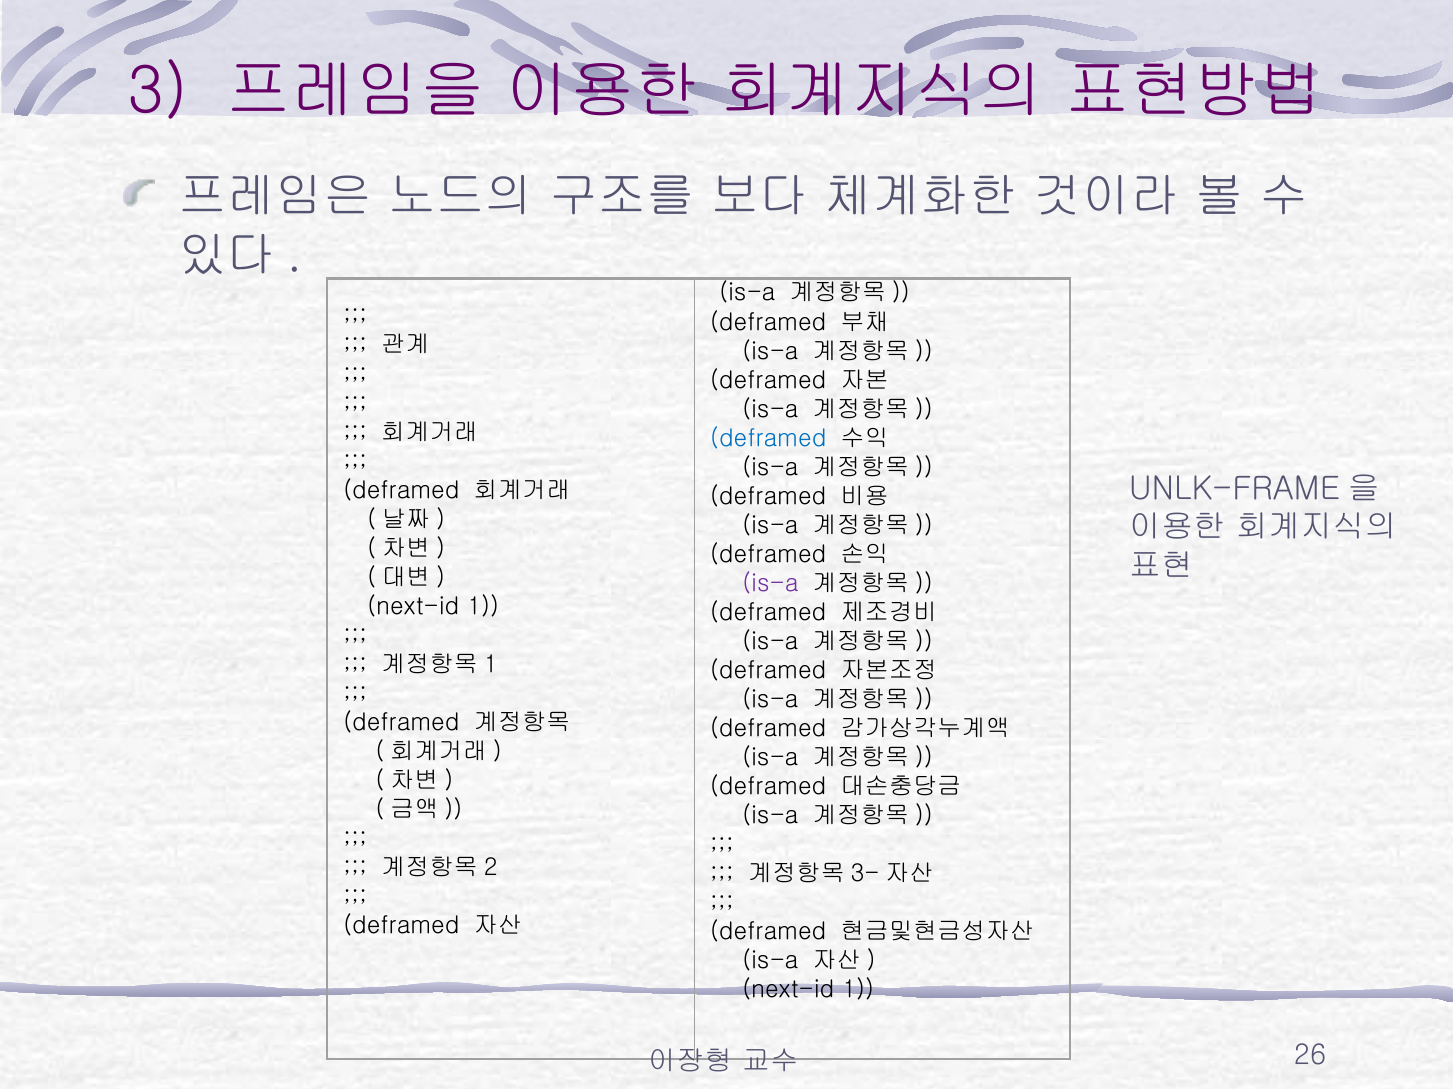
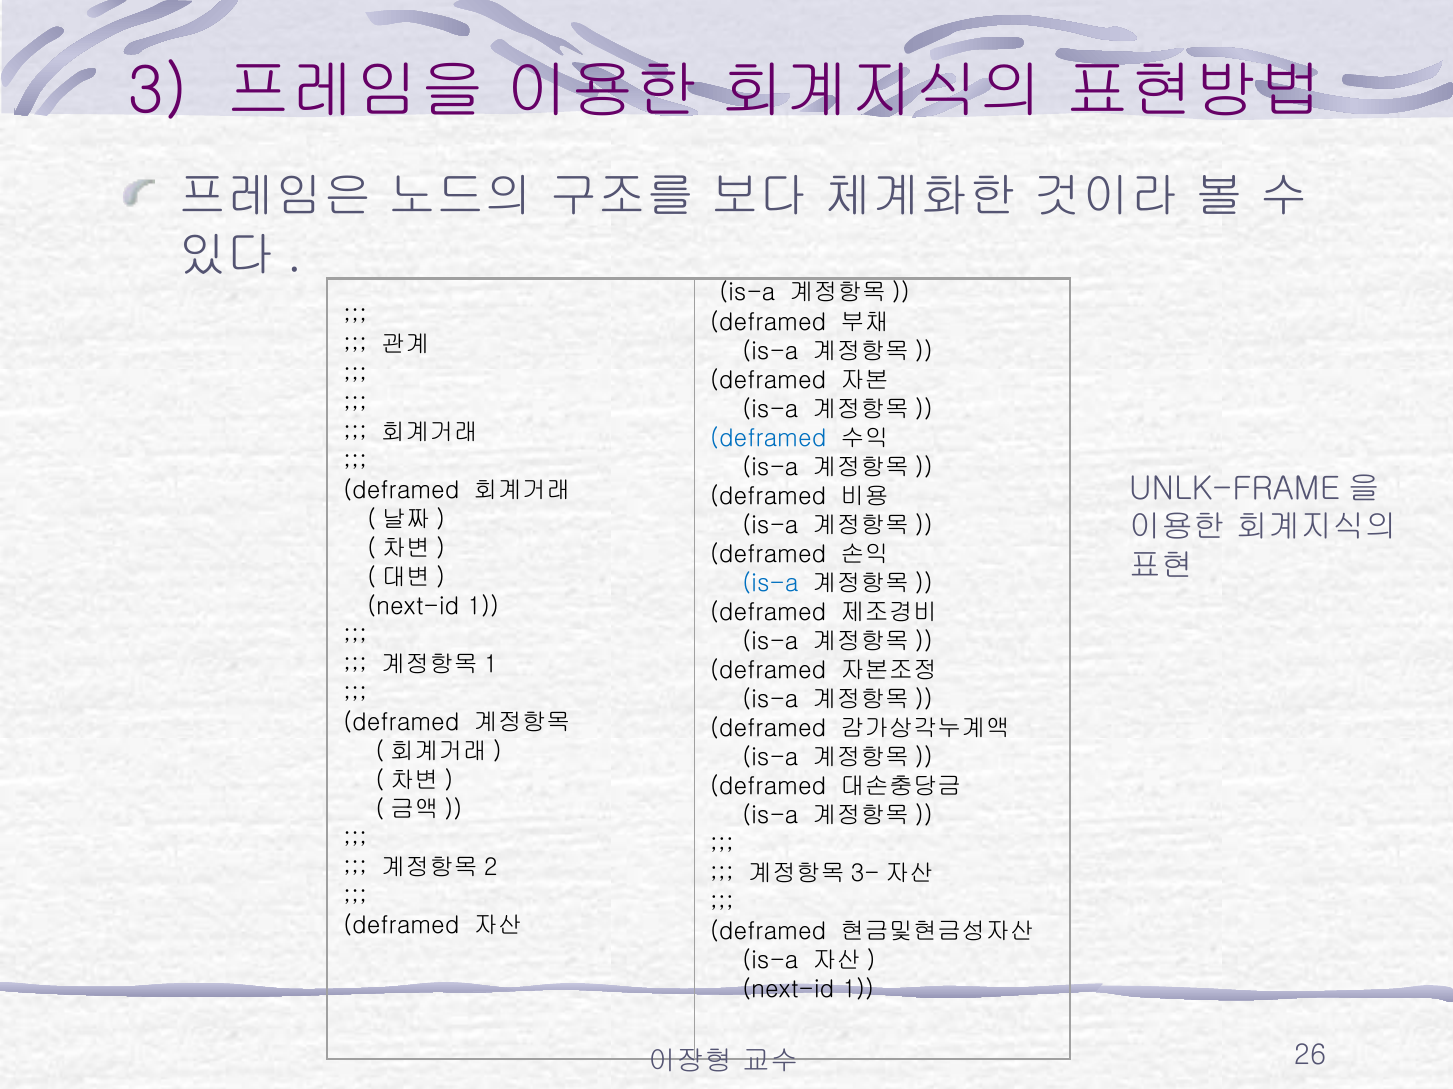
is-a colour: purple -> blue (770, 584)
